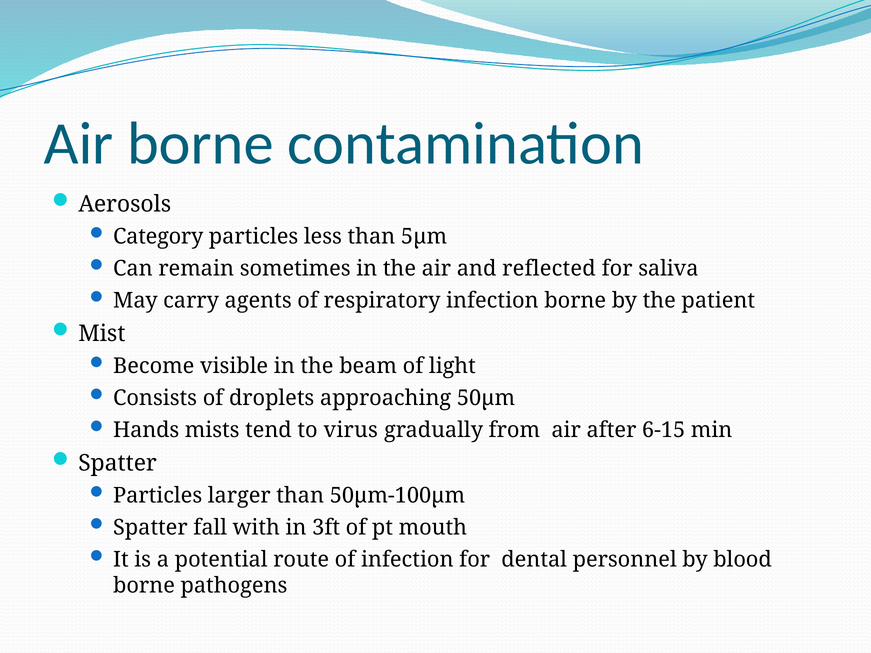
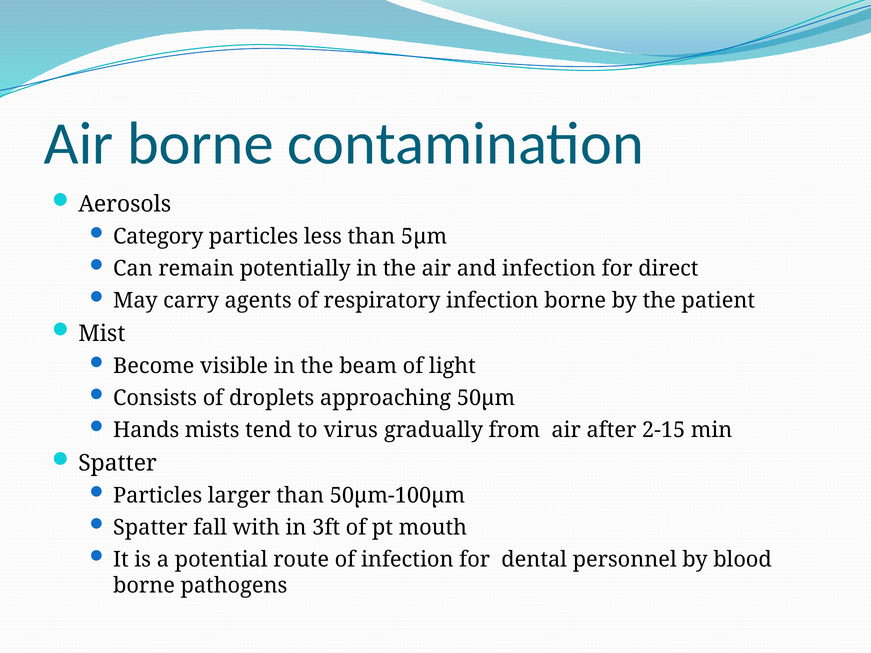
sometimes: sometimes -> potentially (295, 269)
and reflected: reflected -> infection (549, 269)
saliva: saliva -> direct (668, 269)
6-15: 6-15 -> 2-15 (664, 430)
